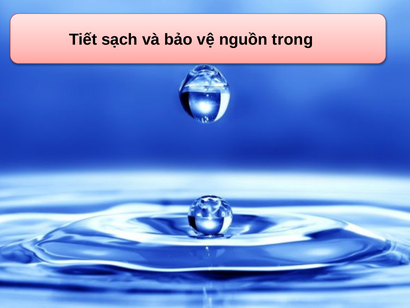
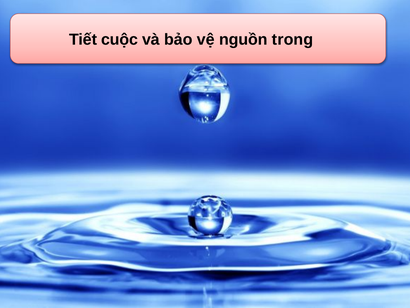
sạch: sạch -> cuộc (120, 40)
